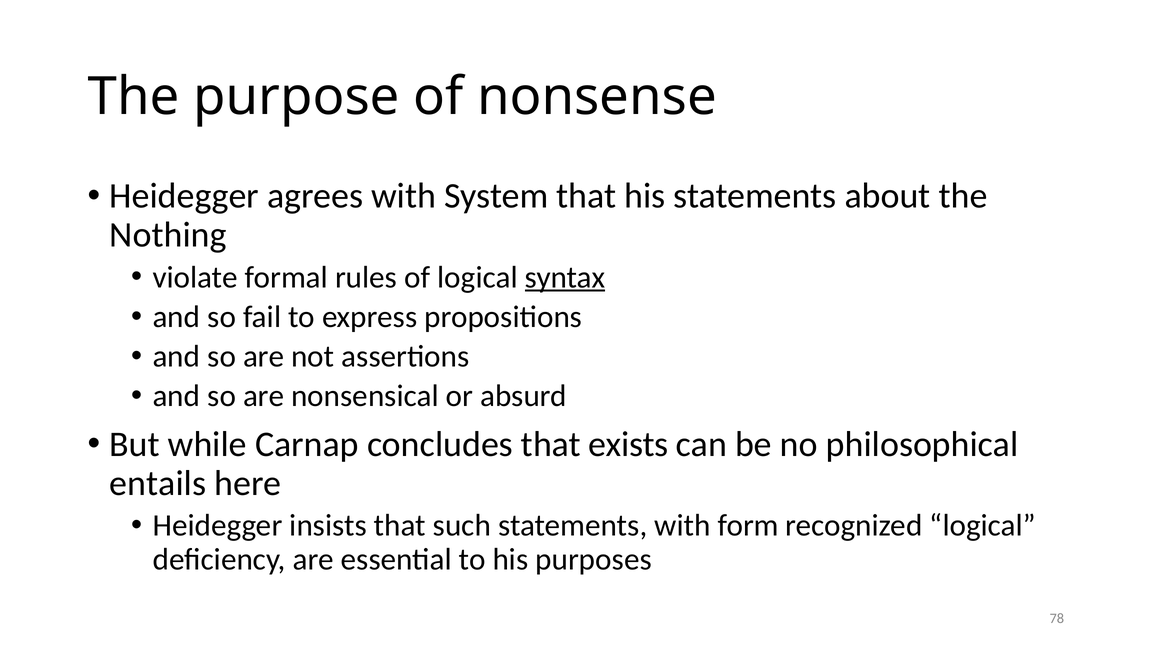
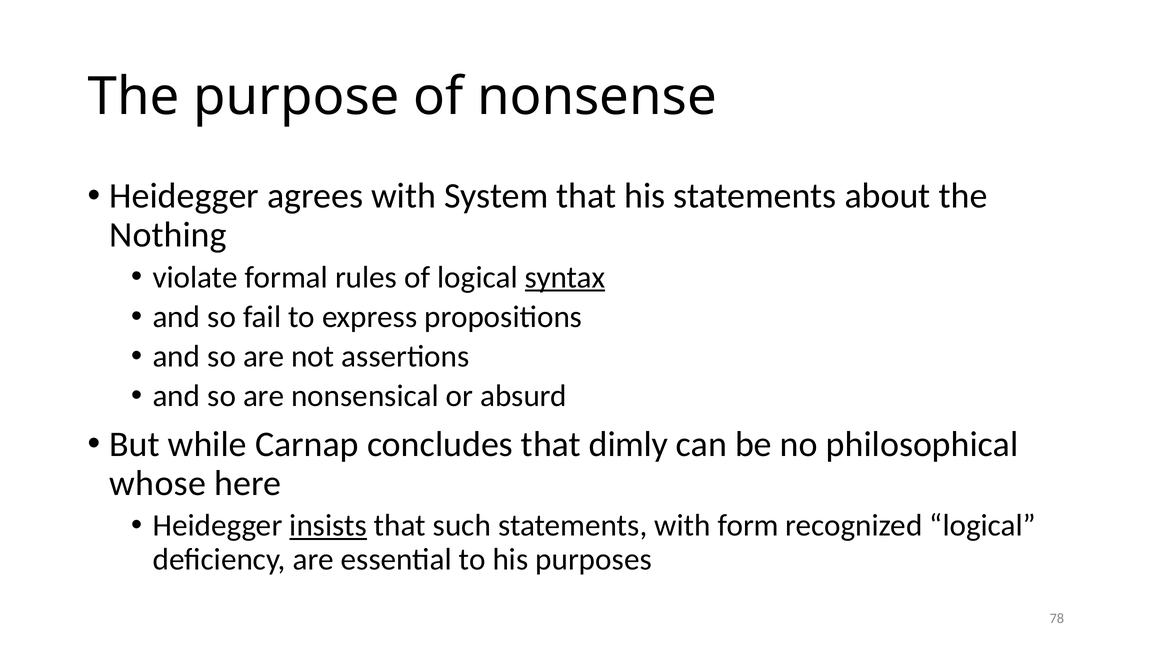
exists: exists -> dimly (628, 444)
entails: entails -> whose (158, 483)
insists underline: none -> present (328, 526)
